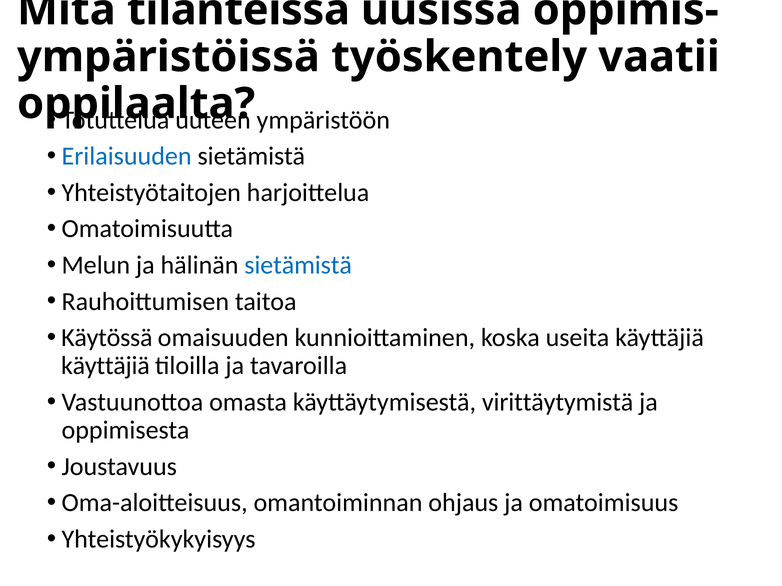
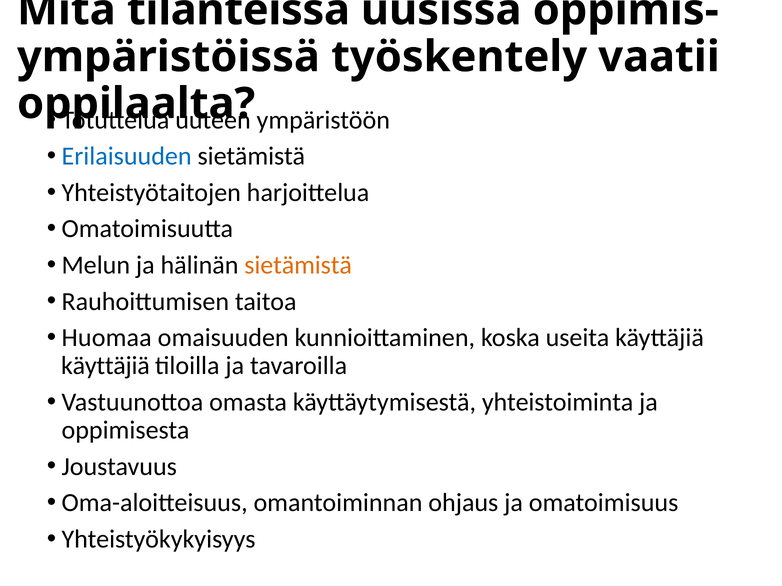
sietämistä colour: blue -> orange (298, 265)
Käytössä: Käytössä -> Huomaa (107, 338)
virittäytymistä: virittäytymistä -> yhteistoiminta (558, 402)
